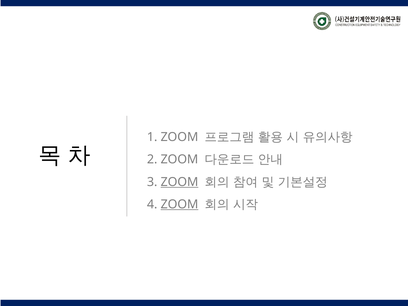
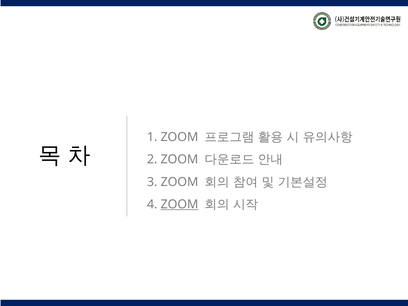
ZOOM underline: present -> none (179, 182)
